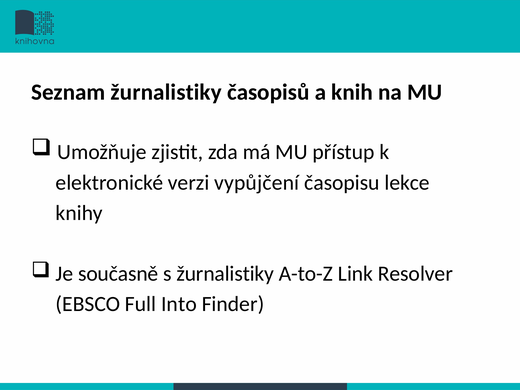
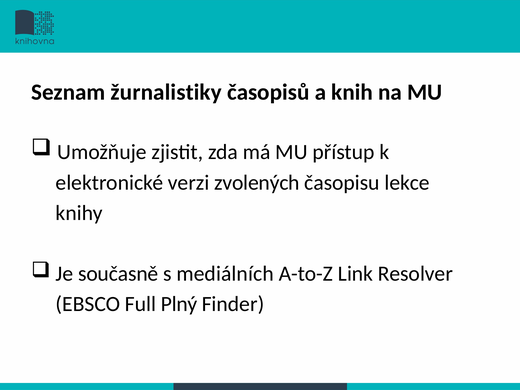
vypůjčení: vypůjčení -> zvolených (257, 183)
s žurnalistiky: žurnalistiky -> mediálních (225, 274)
Into: Into -> Plný (179, 304)
